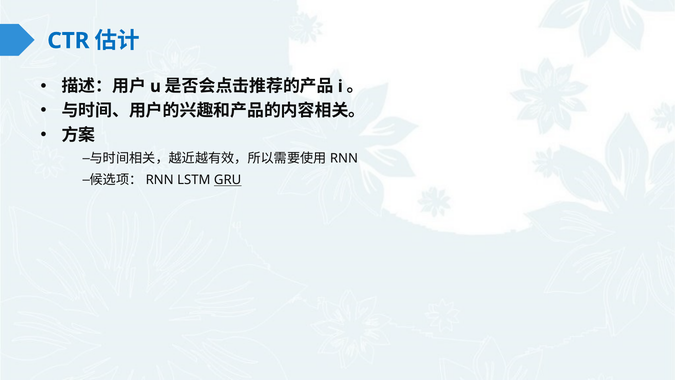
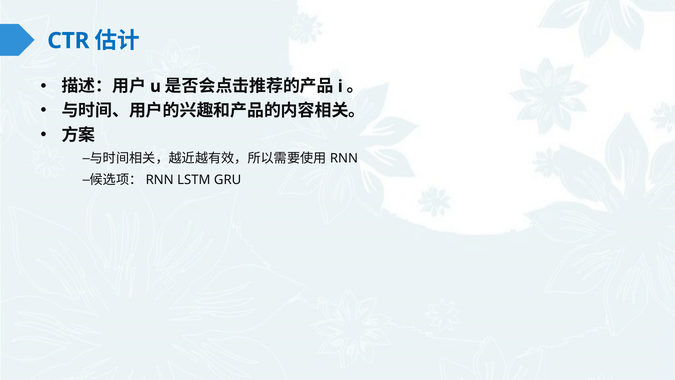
GRU underline: present -> none (228, 180)
